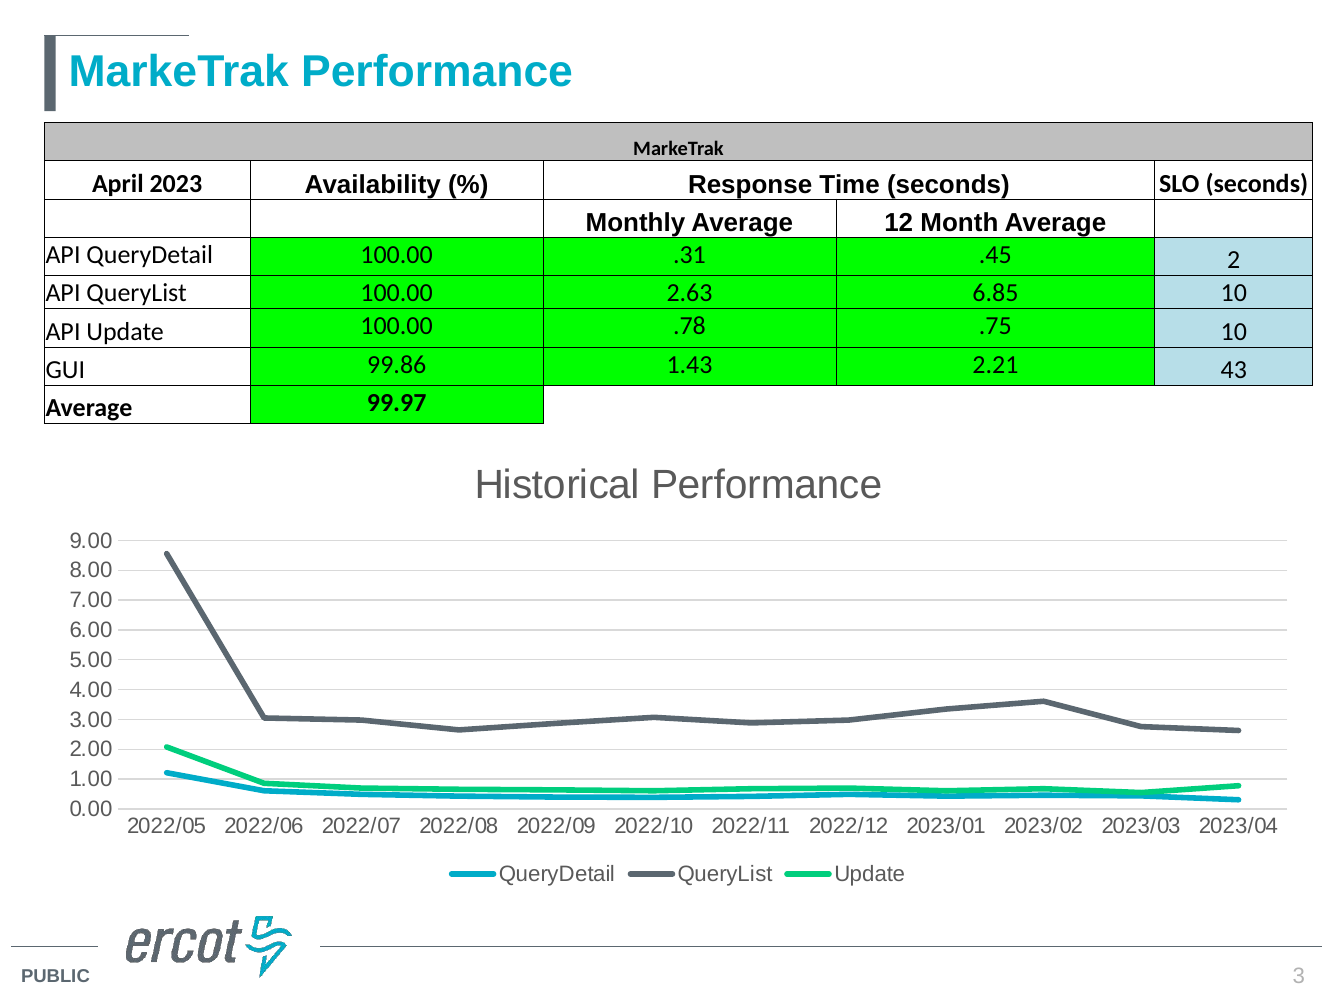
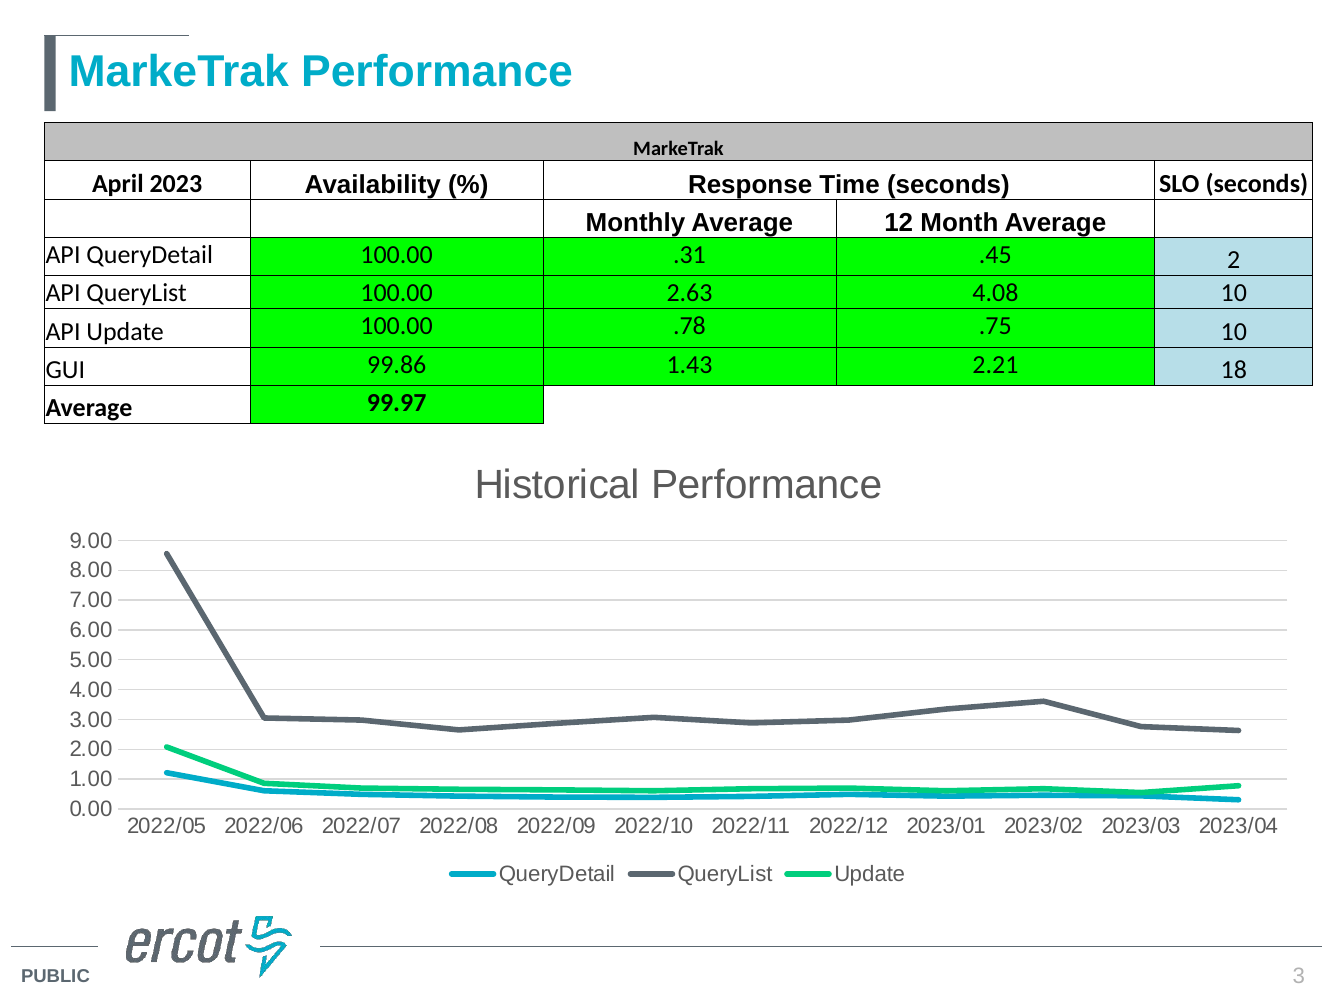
6.85: 6.85 -> 4.08 (995, 293)
43: 43 -> 18 (1234, 369)
